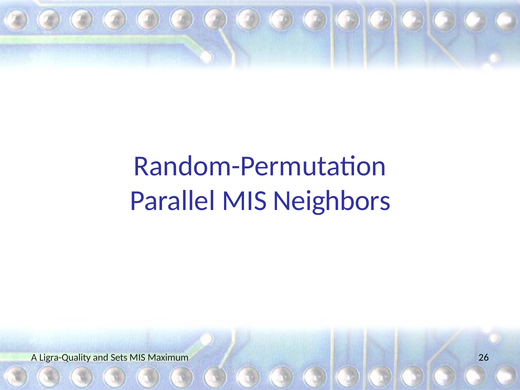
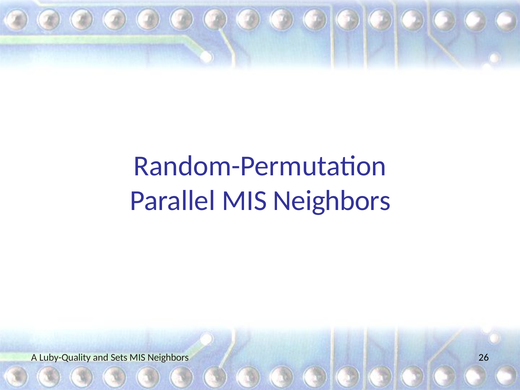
Ligra-Quality: Ligra-Quality -> Luby-Quality (65, 357)
Maximum: Maximum -> Neighbors (168, 357)
